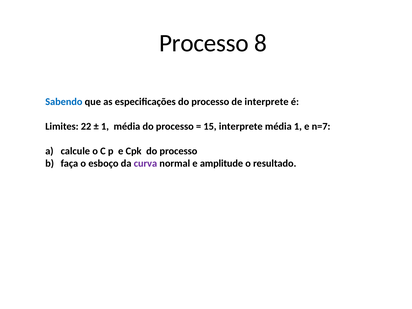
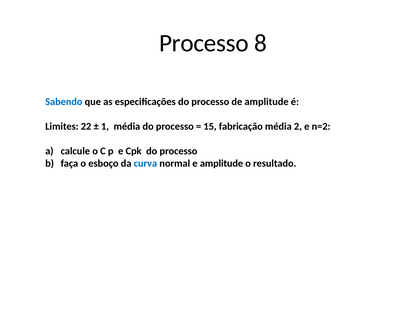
de interprete: interprete -> amplitude (267, 102)
15 interprete: interprete -> fabricação (241, 126)
média 1: 1 -> 2 (298, 126)
n=7: n=7 -> n=2 (321, 126)
curva colour: purple -> blue (145, 163)
